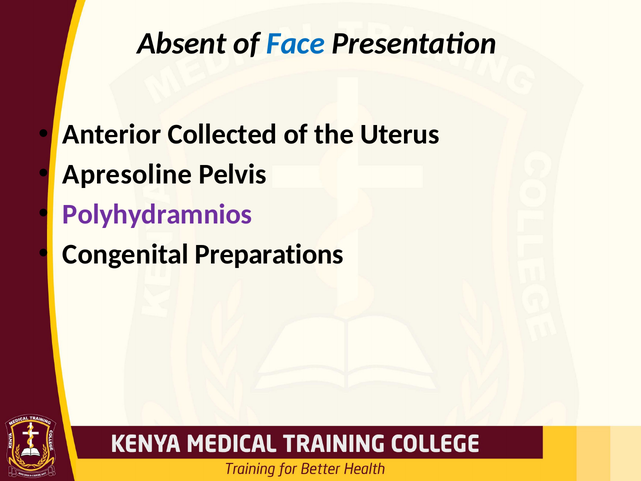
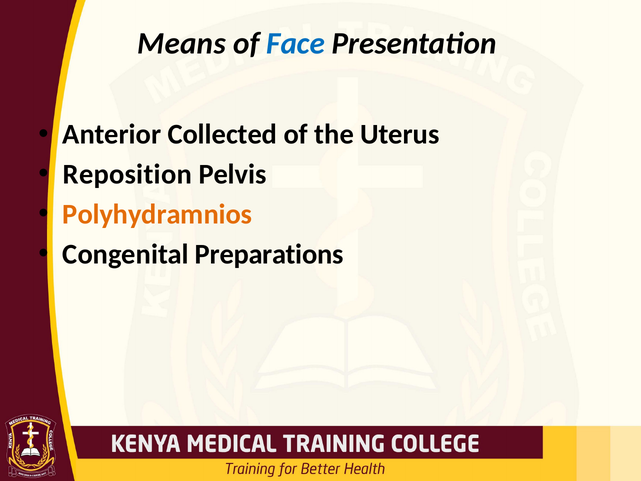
Absent: Absent -> Means (182, 43)
Apresoline: Apresoline -> Reposition (127, 174)
Polyhydramnios colour: purple -> orange (157, 214)
